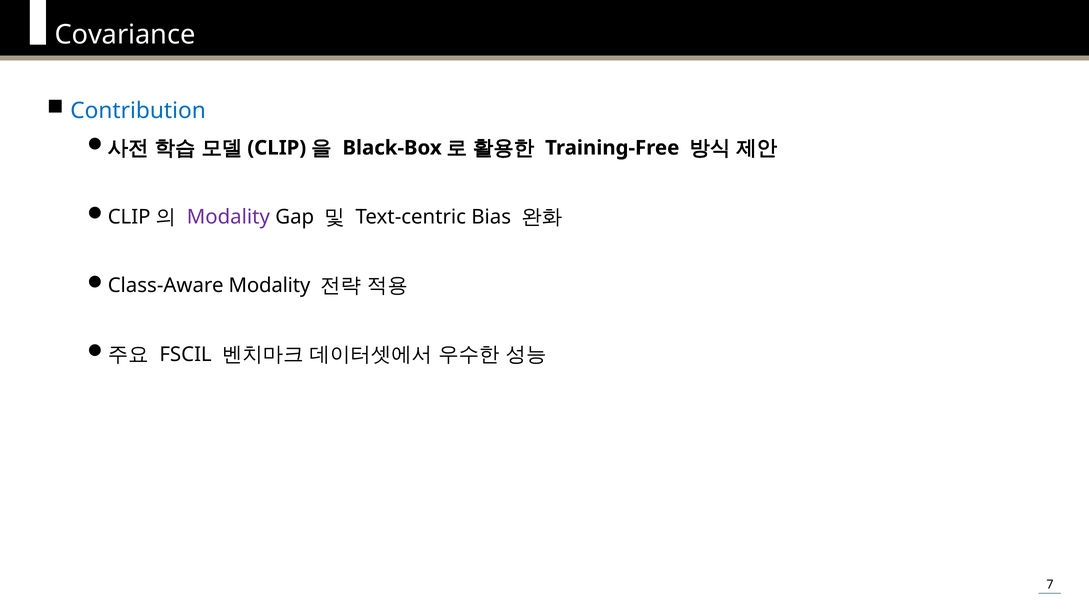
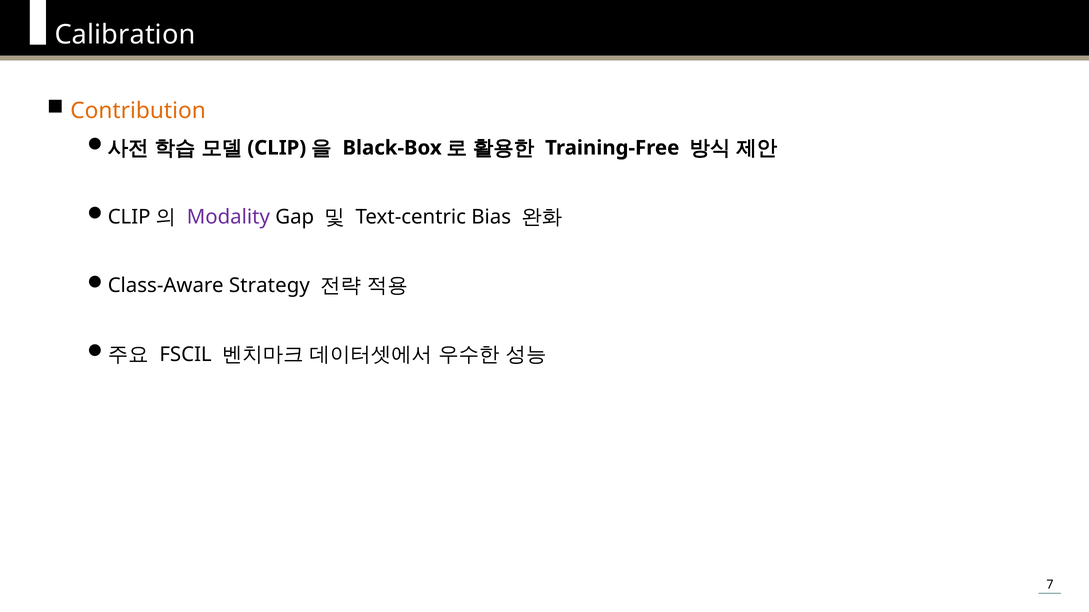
Covariance: Covariance -> Calibration (125, 35)
Contribution colour: blue -> orange (138, 111)
Class-Aware Modality: Modality -> Strategy (269, 286)
